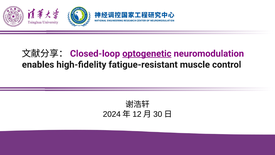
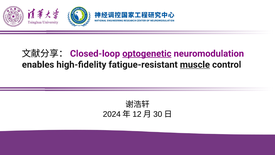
muscle underline: none -> present (195, 65)
